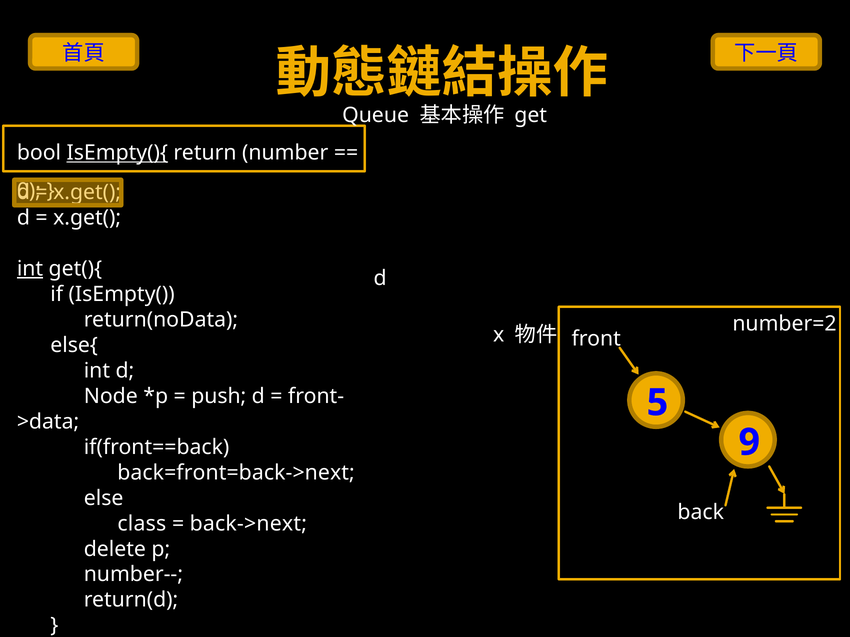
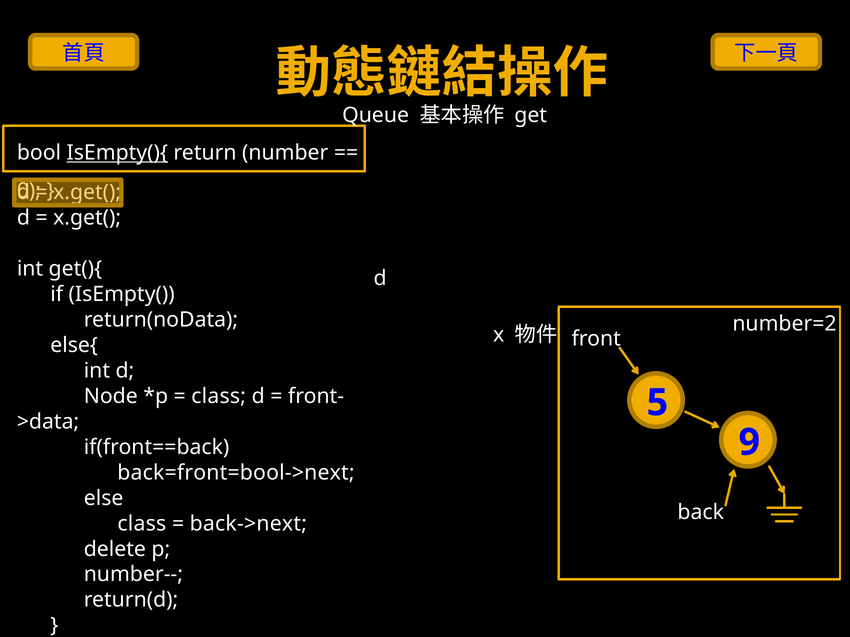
int underline: present -> none (30, 269)
push: push -> class (219, 396)
back=front=back->next: back=front=back->next -> back=front=bool->next (236, 473)
